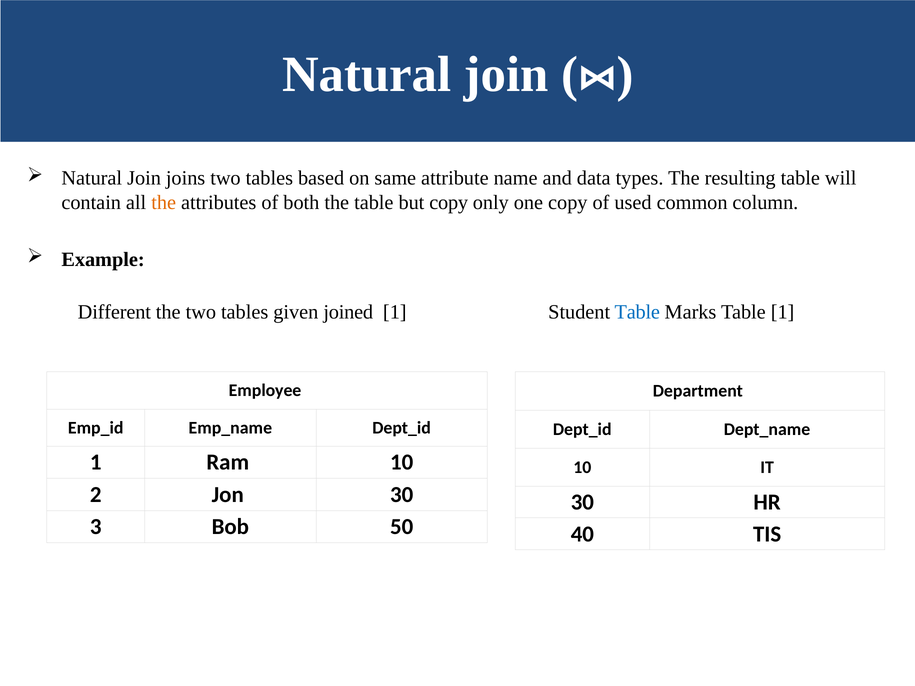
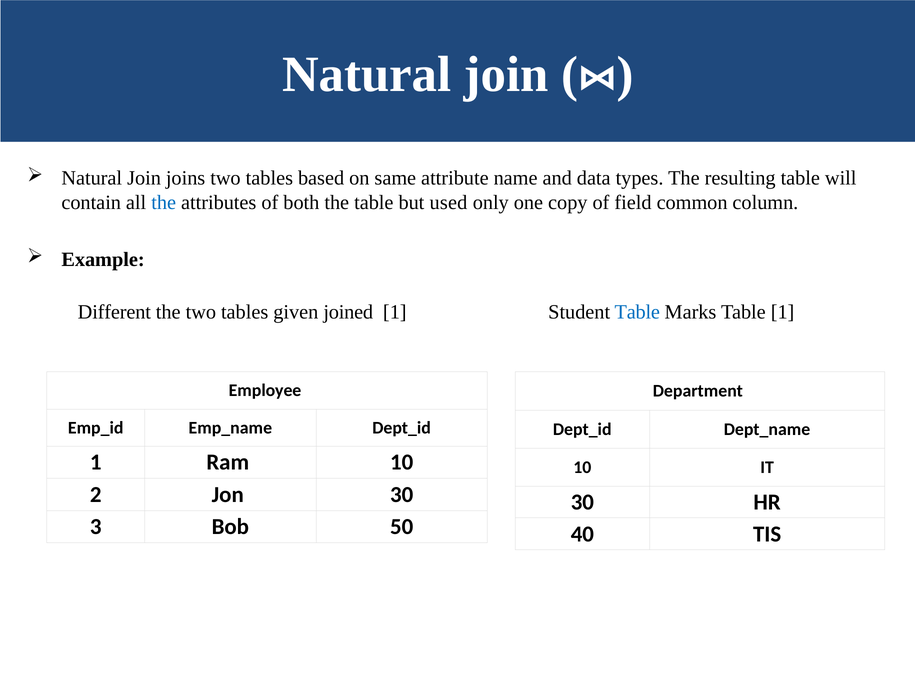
the colour: orange -> blue (164, 203)
but copy: copy -> used (448, 203)
used: used -> field (633, 203)
